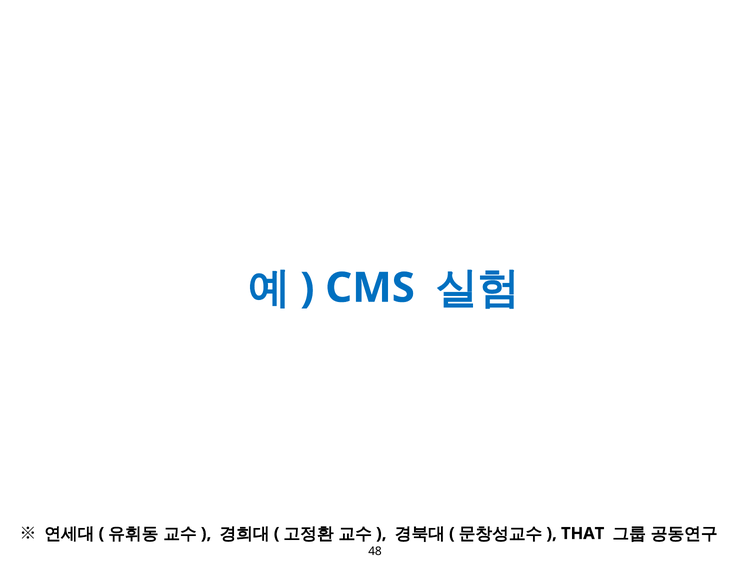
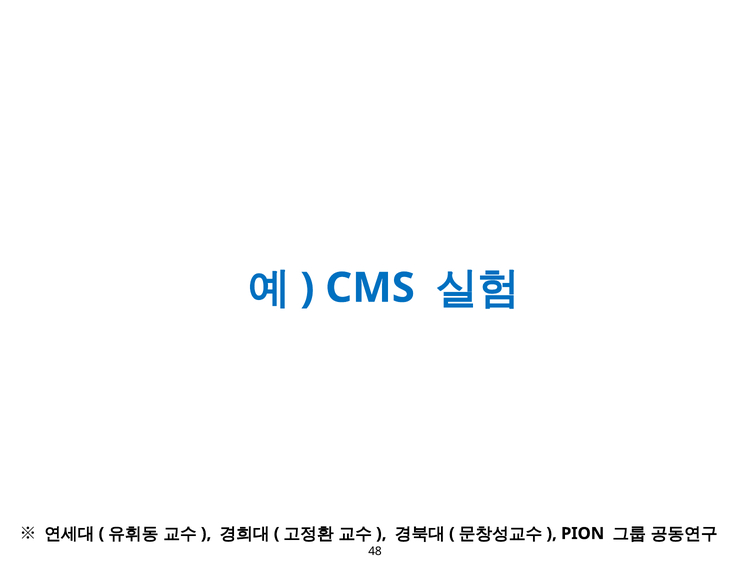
THAT: THAT -> PION (583, 534)
